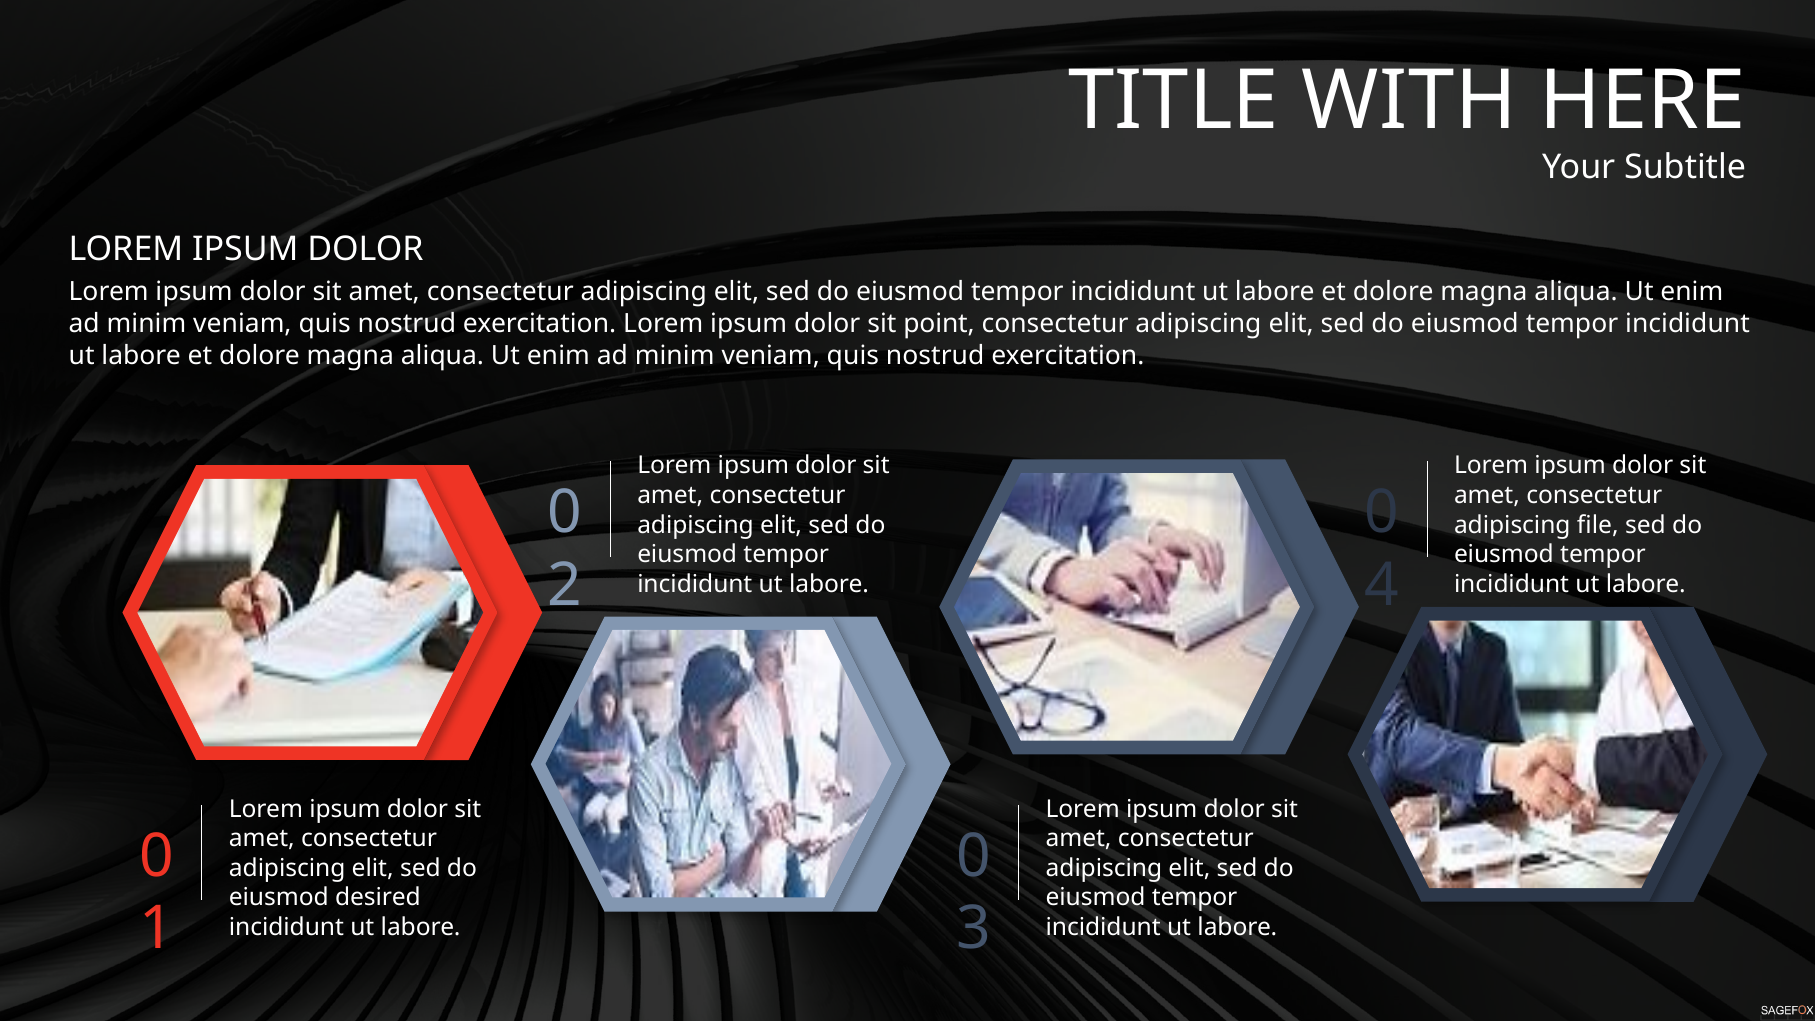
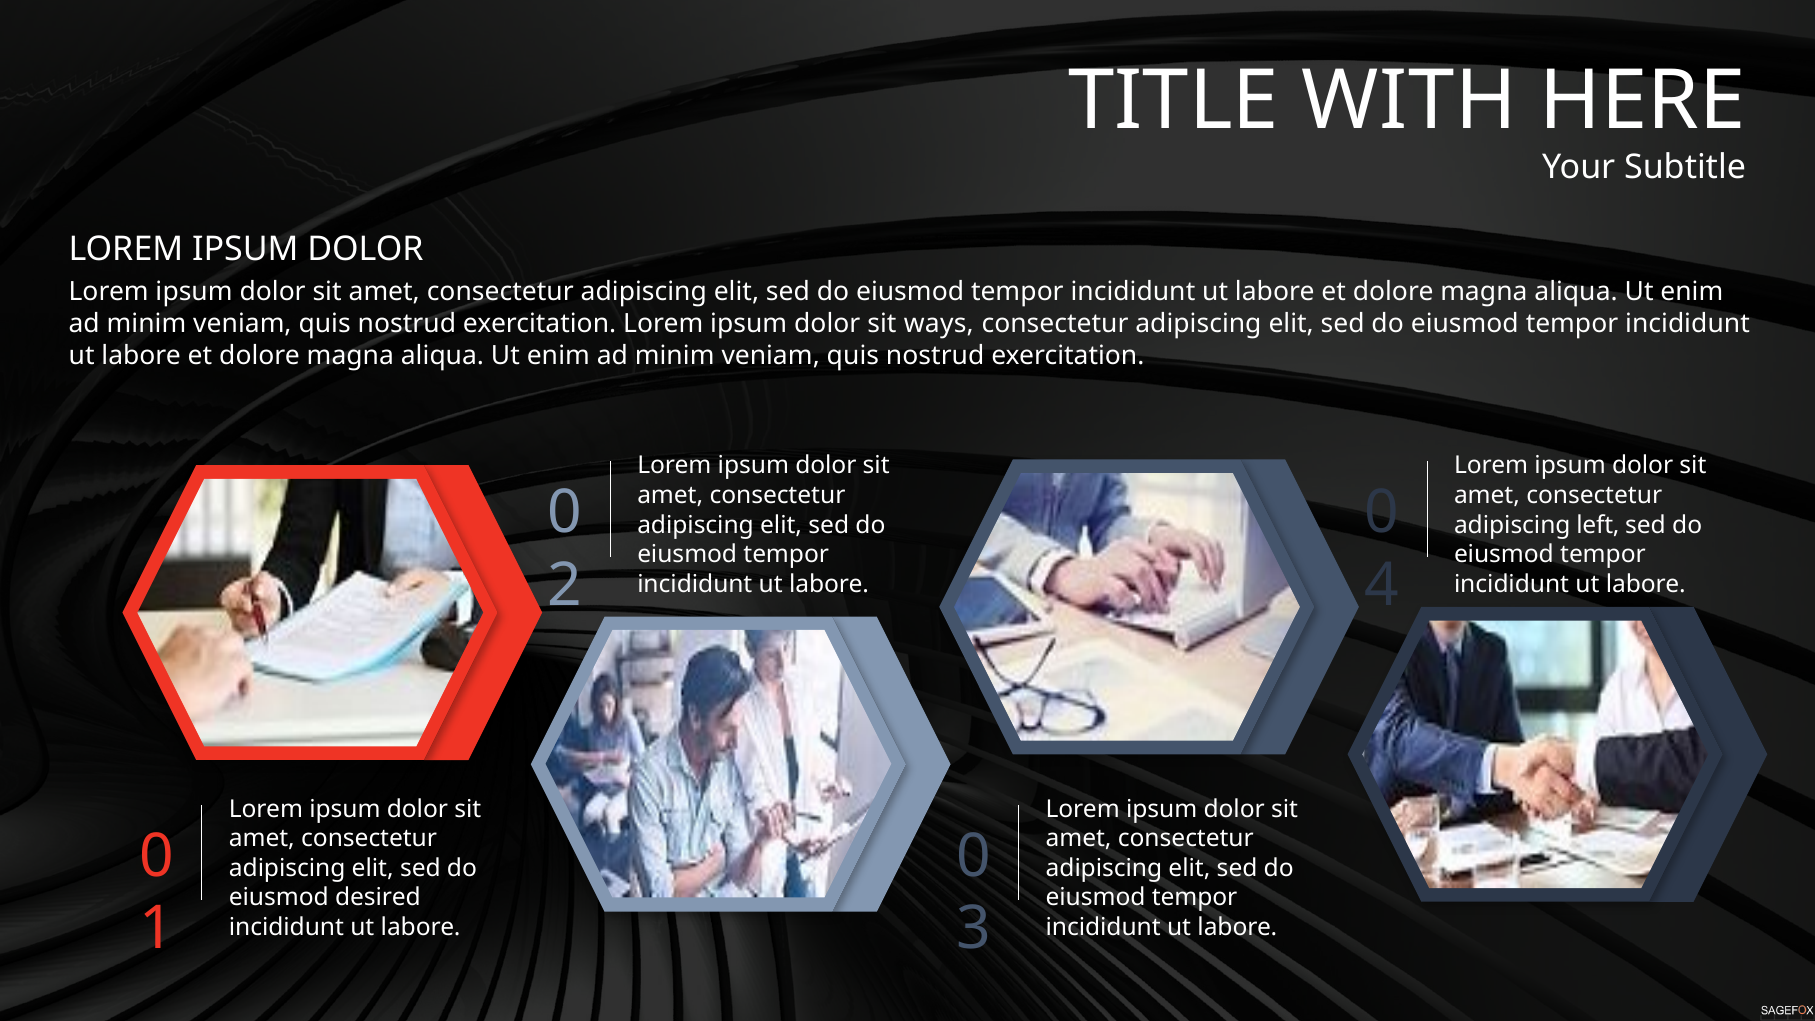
point: point -> ways (939, 324)
file: file -> left (1598, 525)
